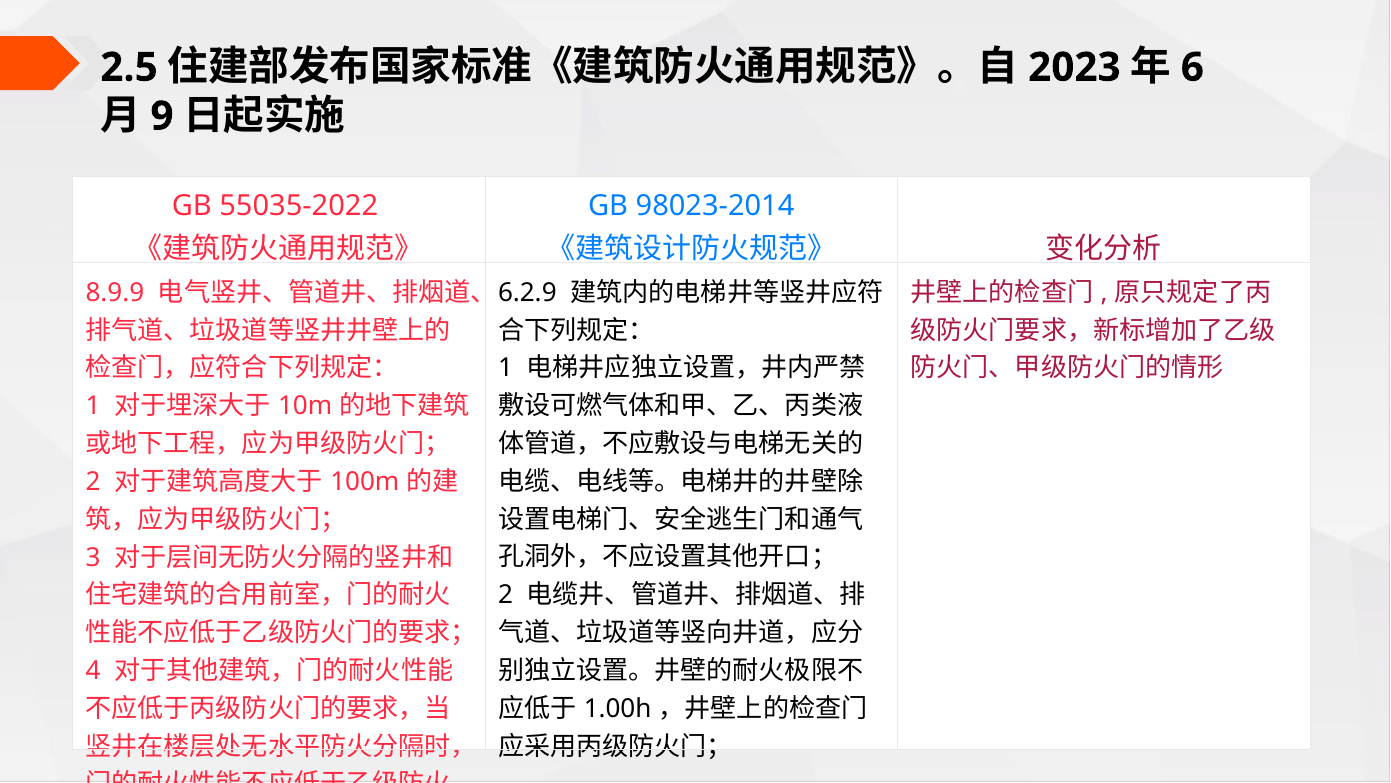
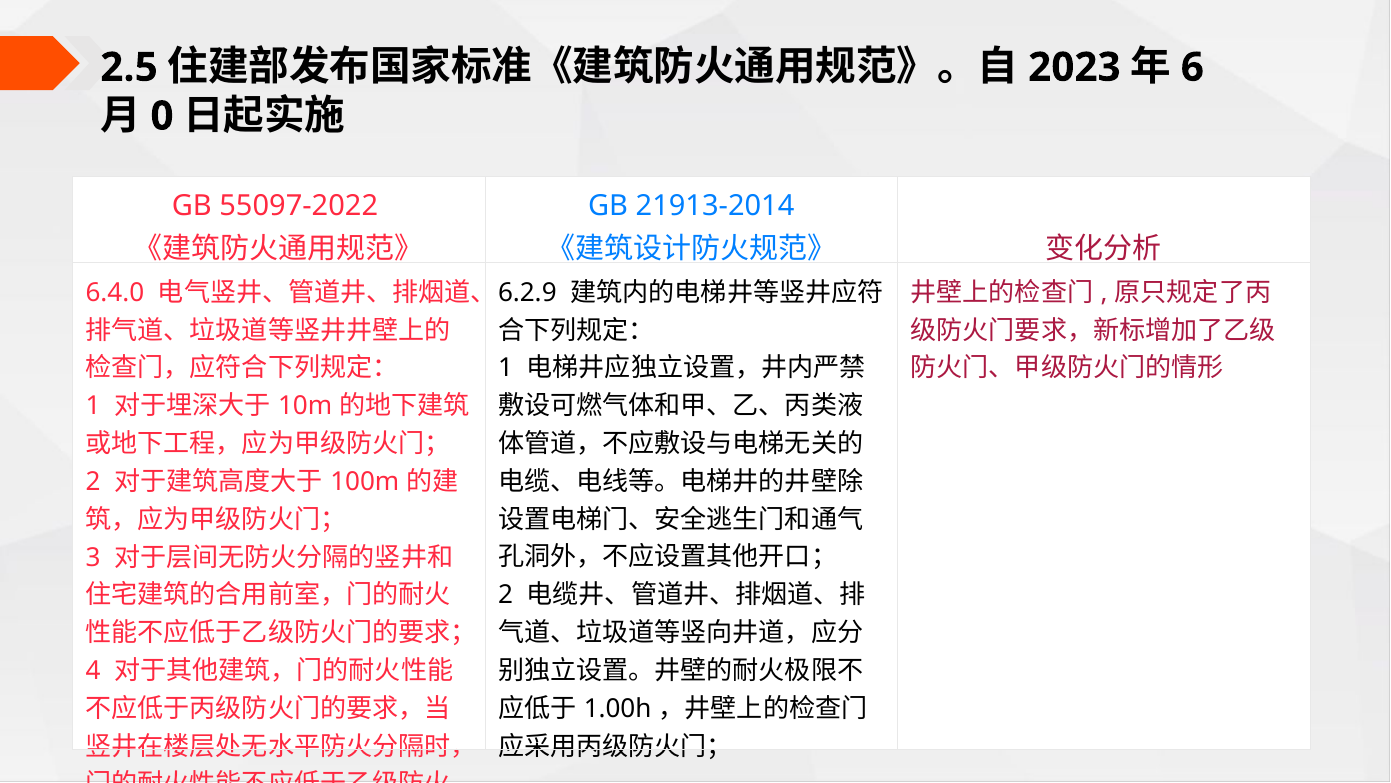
9: 9 -> 0 (162, 116)
55035-2022: 55035-2022 -> 55097-2022 (299, 206)
98023-2014: 98023-2014 -> 21913-2014 (715, 206)
8.9.9: 8.9.9 -> 6.4.0 (115, 292)
